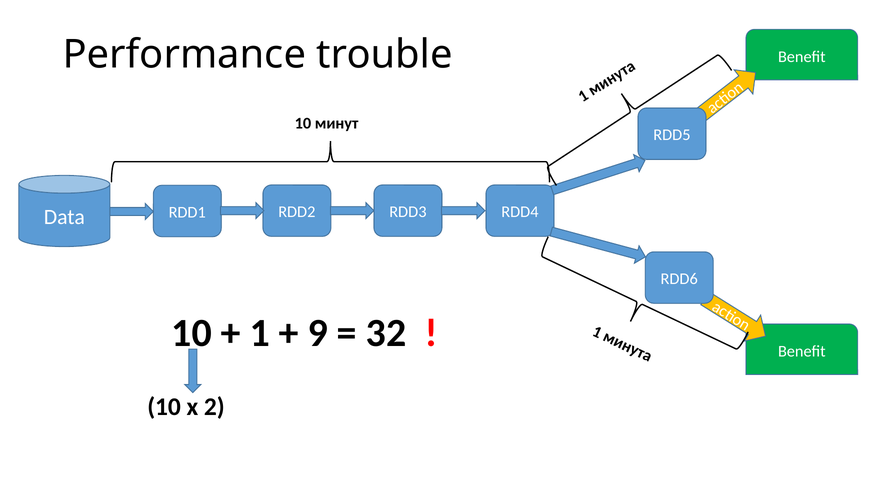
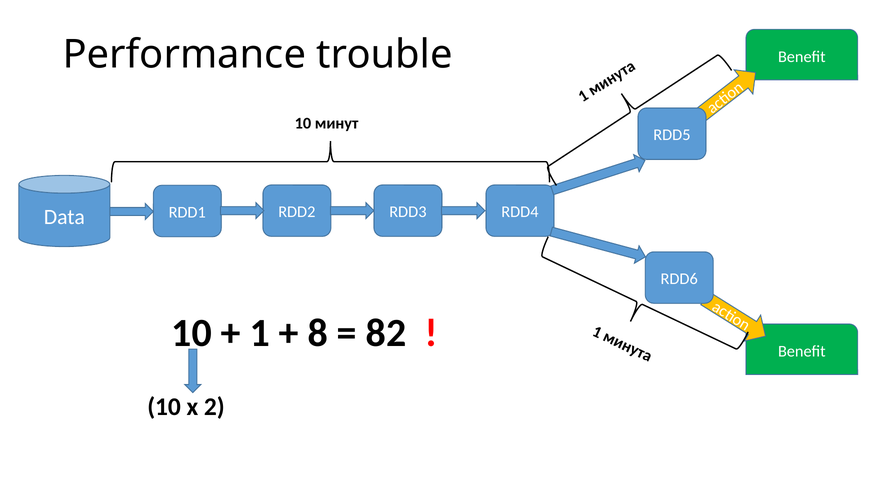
9: 9 -> 8 (318, 333)
32: 32 -> 82 (386, 333)
